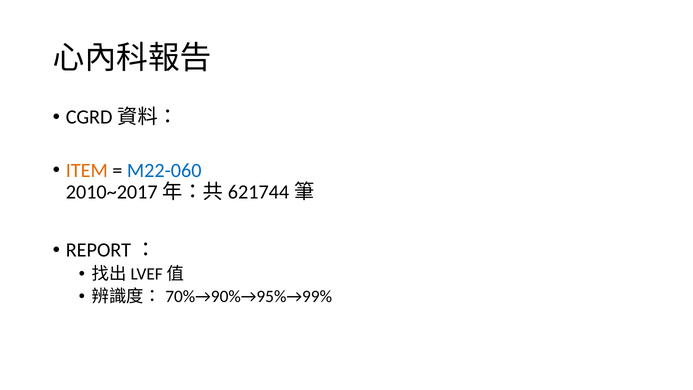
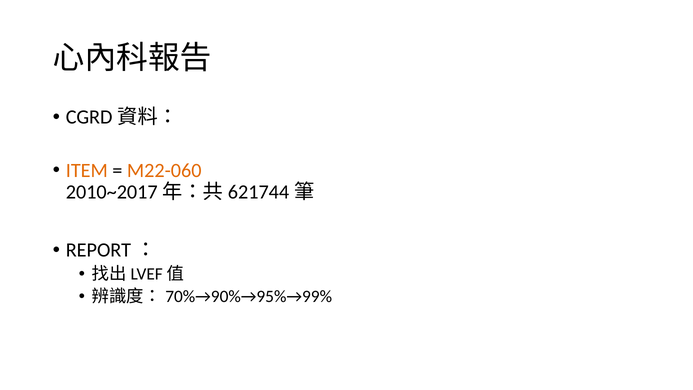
M22-060 colour: blue -> orange (164, 170)
